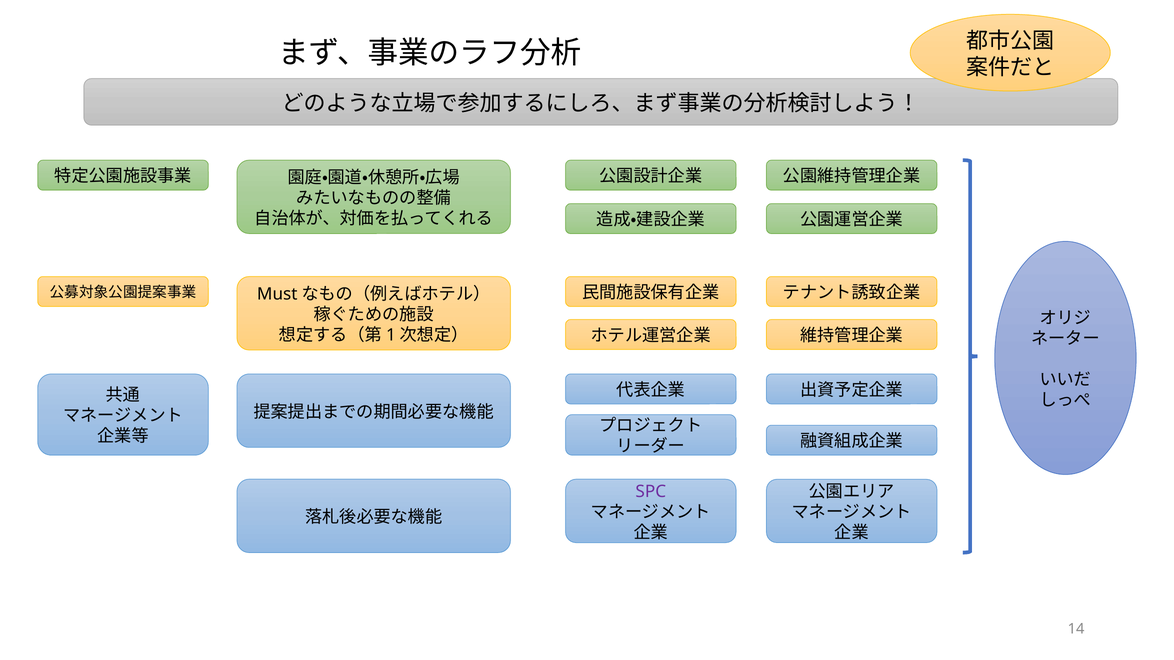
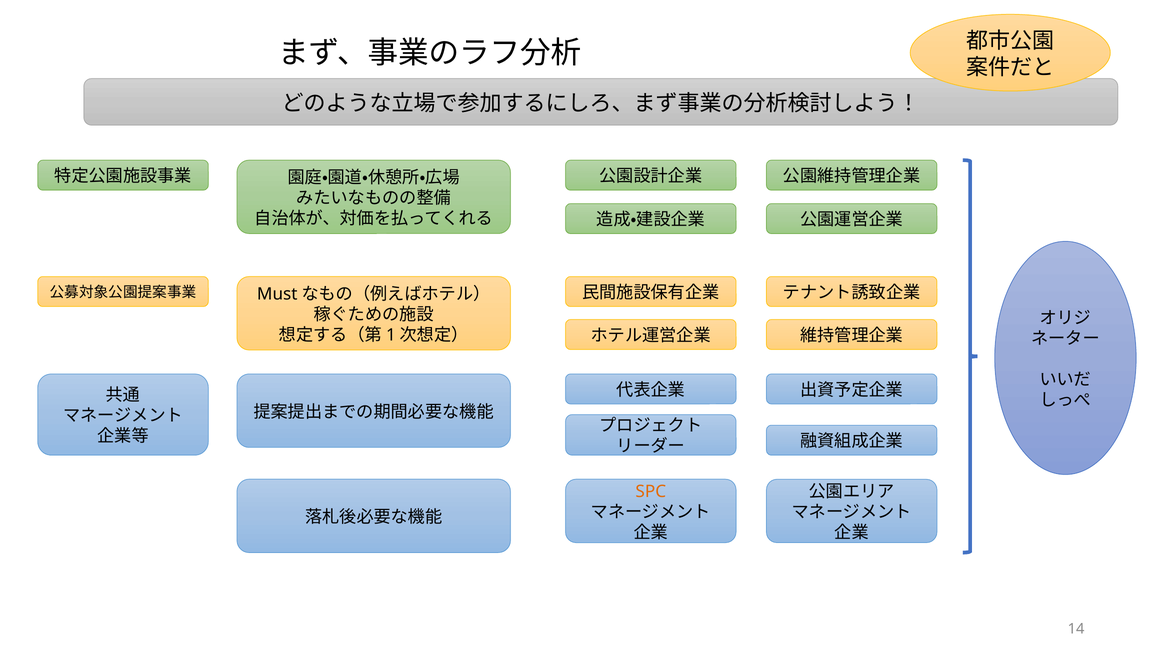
SPC colour: purple -> orange (651, 492)
